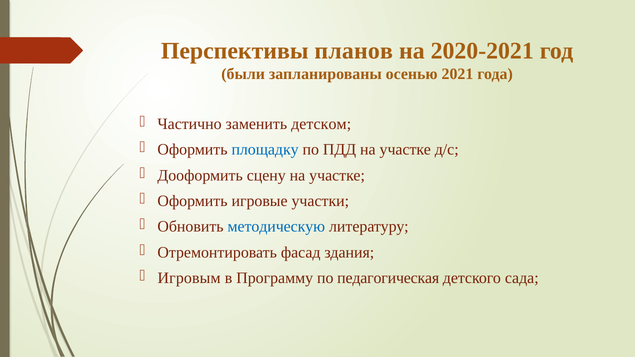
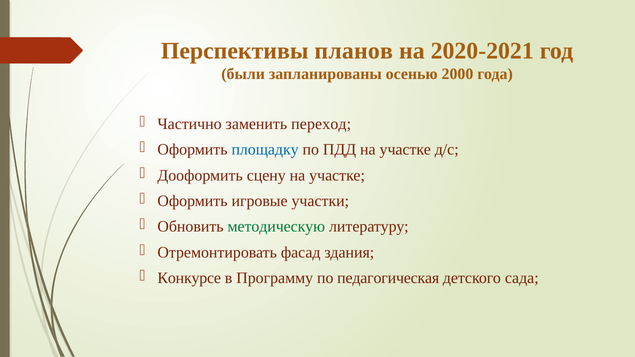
2021: 2021 -> 2000 (457, 74)
детском: детском -> переход (321, 124)
методическую colour: blue -> green (276, 227)
Игровым: Игровым -> Конкурсе (189, 278)
